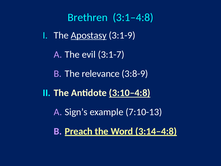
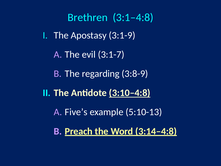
Apostasy underline: present -> none (89, 35)
relevance: relevance -> regarding (101, 74)
Sign’s: Sign’s -> Five’s (76, 112)
7:10-13: 7:10-13 -> 5:10-13 (144, 112)
